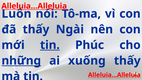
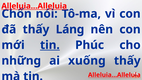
Luôn: Luôn -> Chốn (17, 14)
Ngài: Ngài -> Láng (70, 29)
những underline: present -> none (21, 61)
